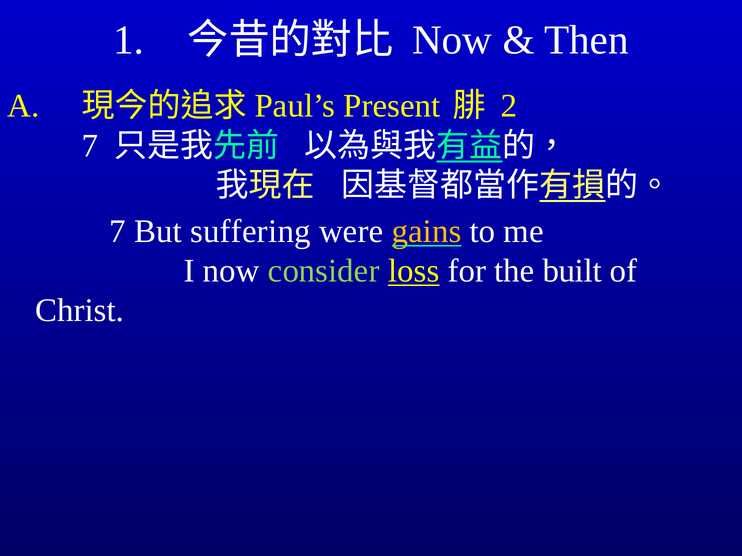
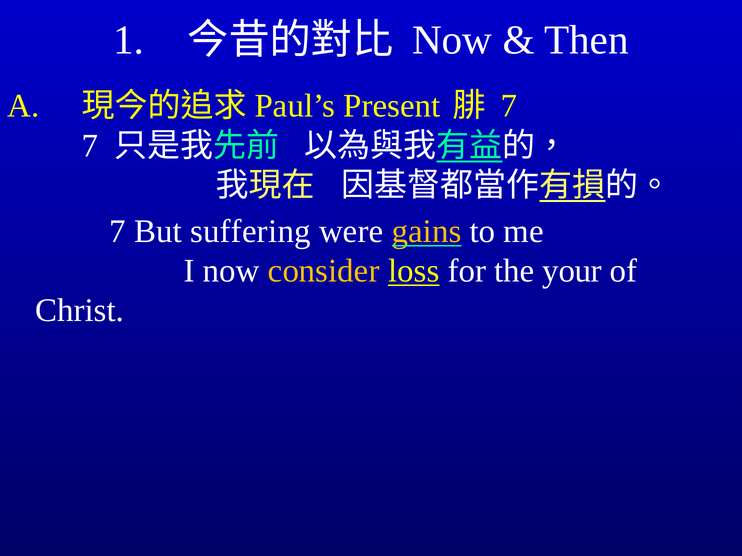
2: 2 -> 7 (509, 106)
consider colour: light green -> yellow (324, 271)
built: built -> your (572, 271)
